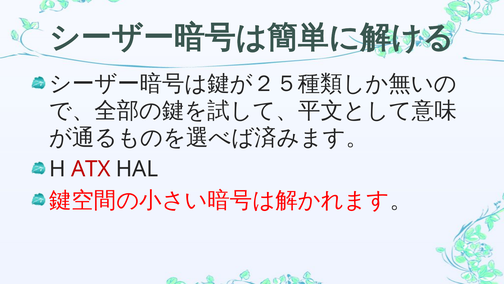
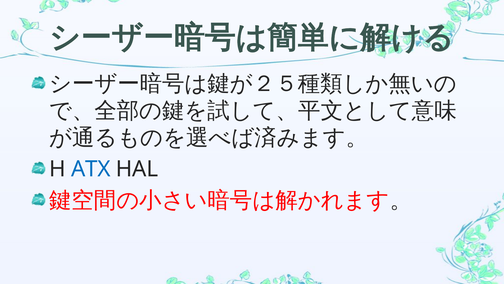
ATX colour: red -> blue (91, 169)
